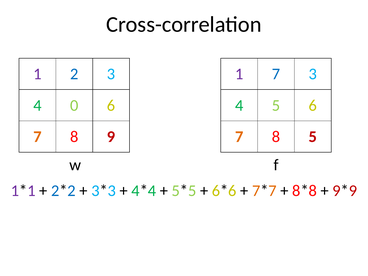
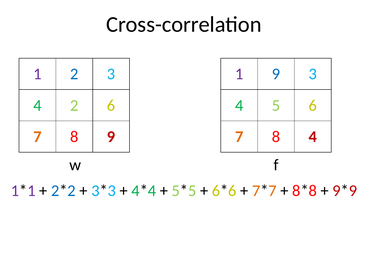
1 7: 7 -> 9 (276, 74)
4 0: 0 -> 2 (74, 105)
8 5: 5 -> 4 (313, 137)
